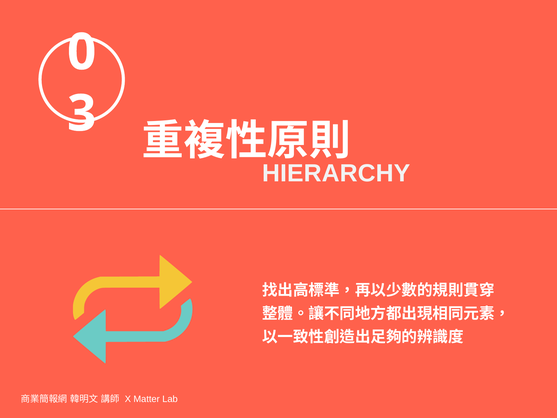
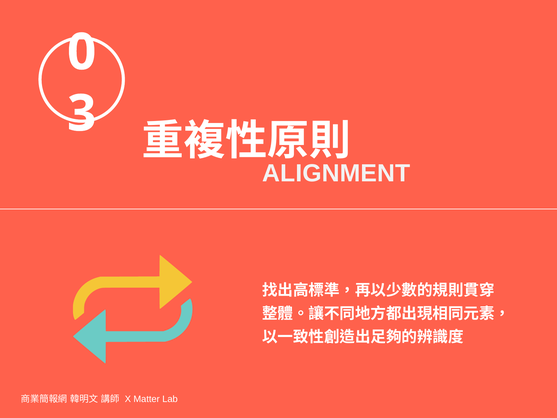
HIERARCHY: HIERARCHY -> ALIGNMENT (336, 173)
